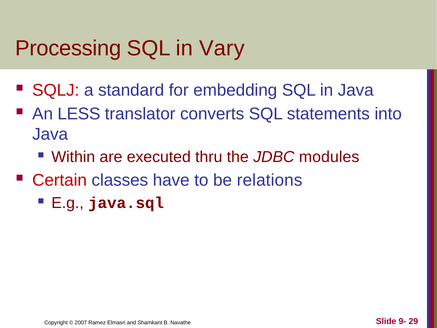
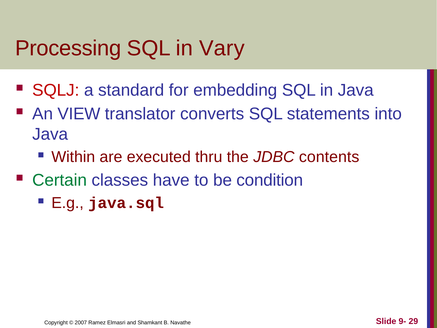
LESS: LESS -> VIEW (79, 114)
modules: modules -> contents (329, 157)
Certain colour: red -> green (60, 180)
relations: relations -> condition (270, 180)
